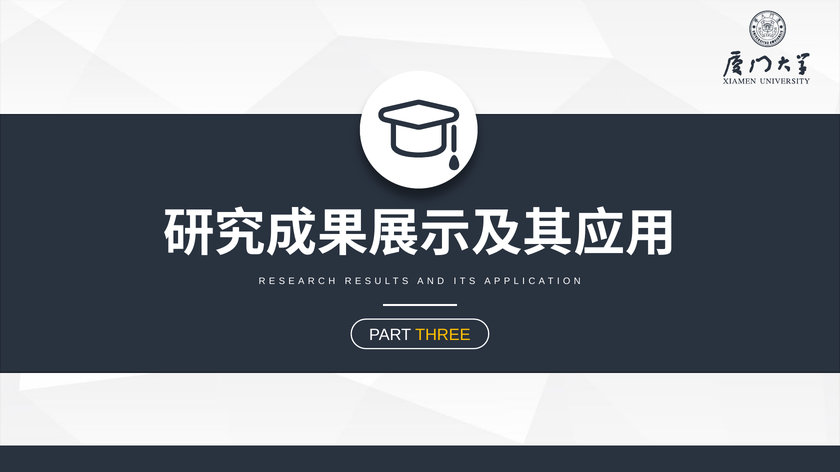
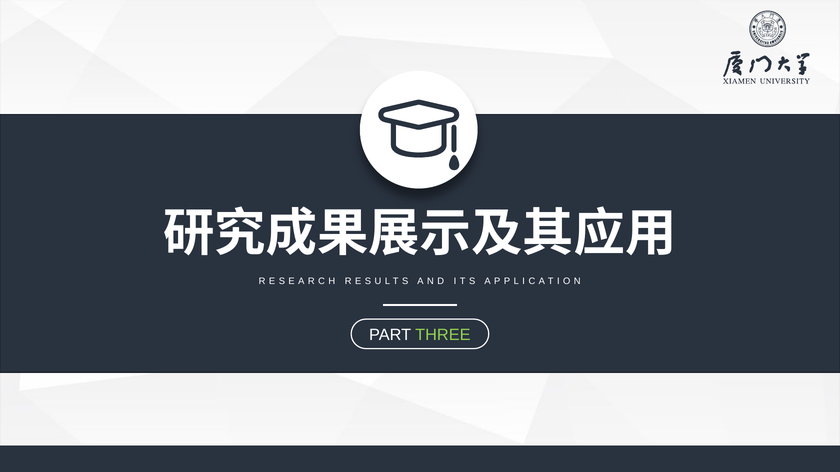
THREE colour: yellow -> light green (443, 335)
